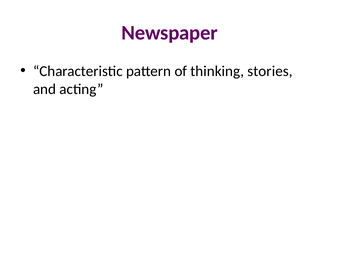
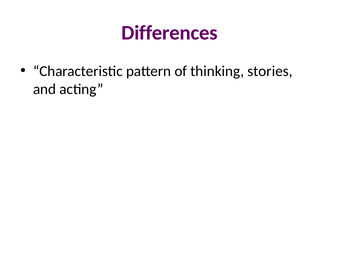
Newspaper: Newspaper -> Differences (169, 33)
